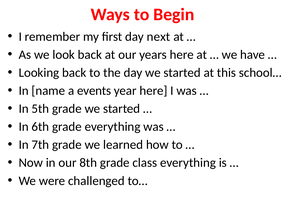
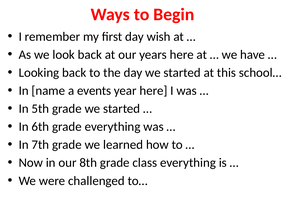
next: next -> wish (159, 37)
